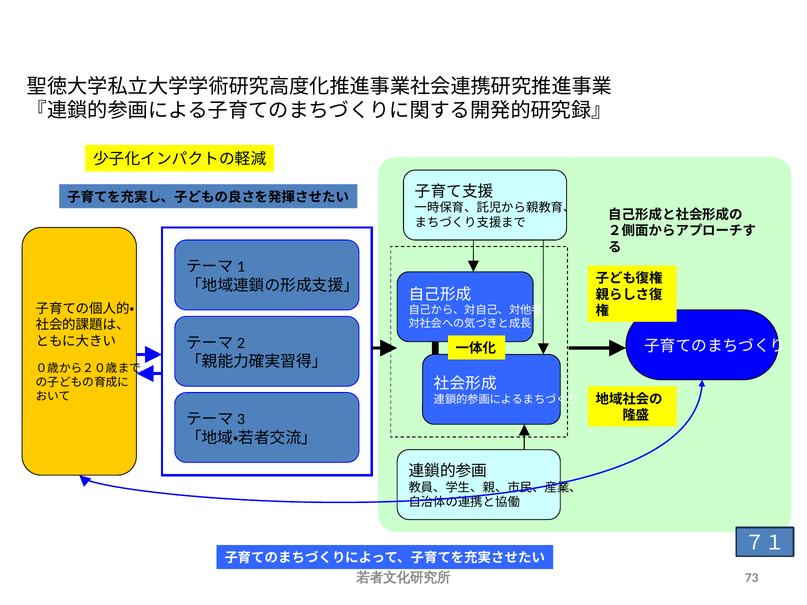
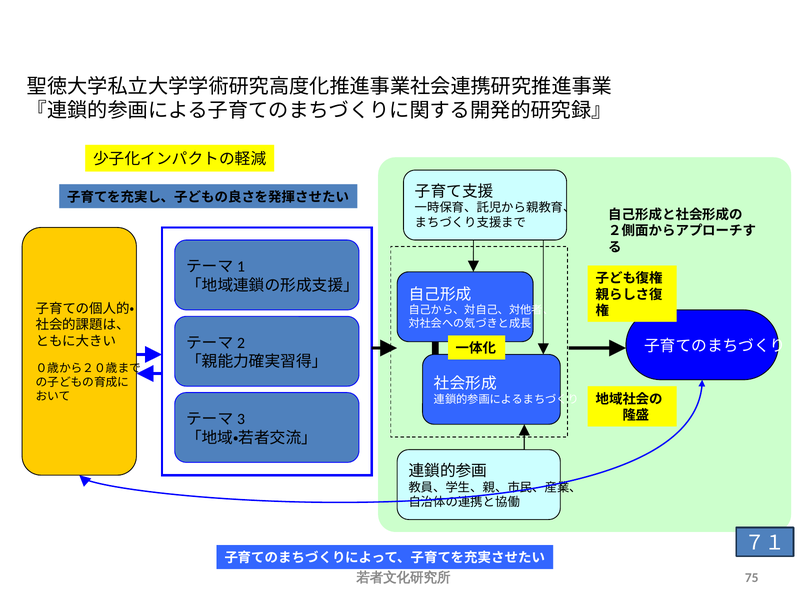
73: 73 -> 75 (752, 578)
